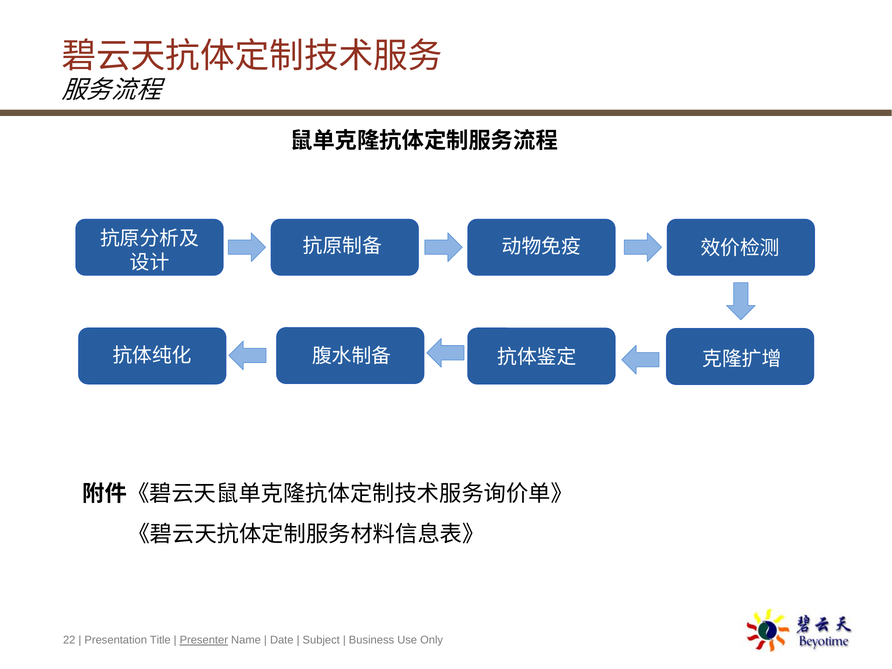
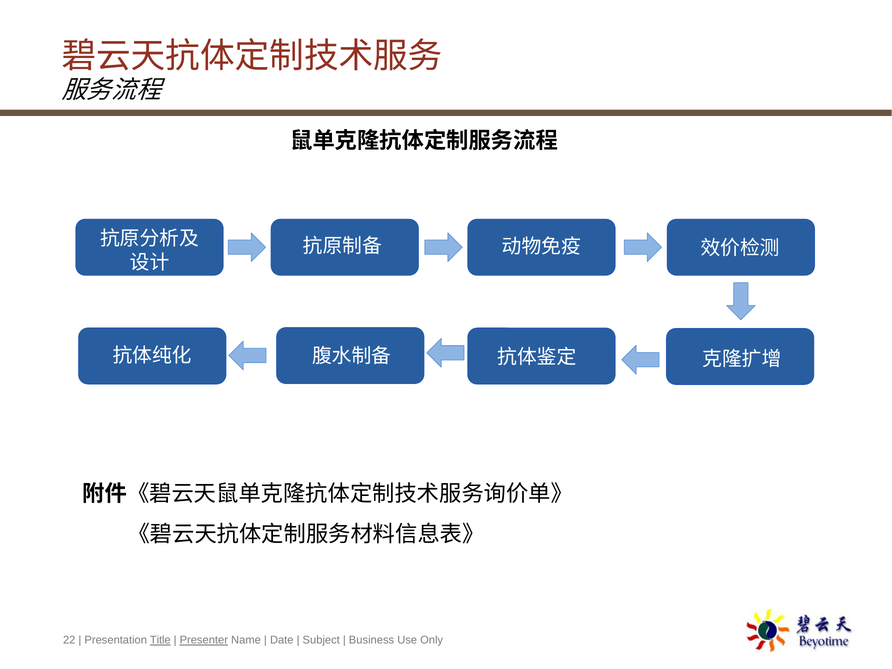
Title underline: none -> present (160, 640)
